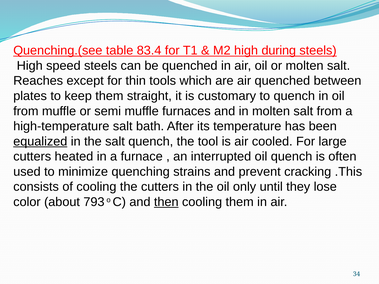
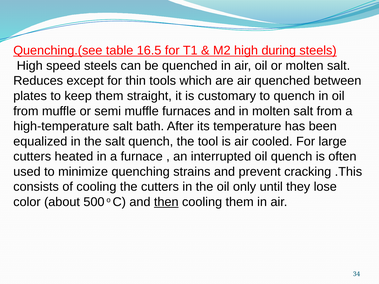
83.4: 83.4 -> 16.5 (149, 51)
Reaches: Reaches -> Reduces (38, 81)
equalized underline: present -> none (40, 142)
793: 793 -> 500 (94, 202)
